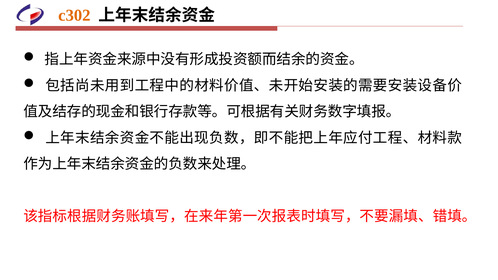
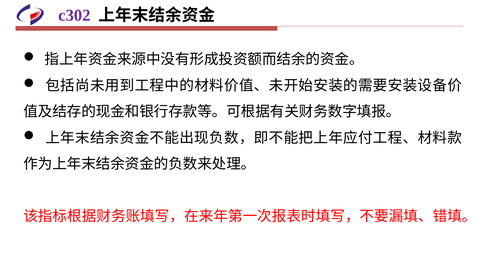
c302 colour: orange -> purple (74, 15)
